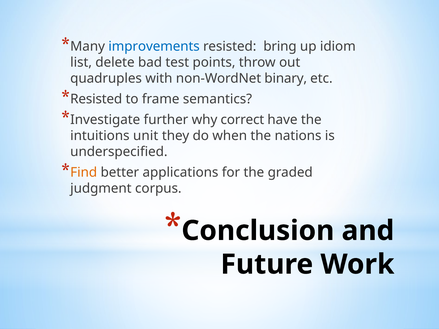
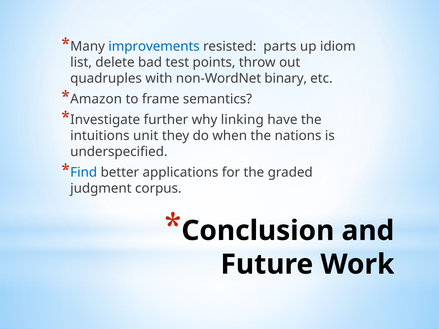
bring: bring -> parts (280, 46)
Resisted: Resisted -> Amazon (96, 99)
correct: correct -> linking (242, 120)
Find colour: orange -> blue (84, 172)
